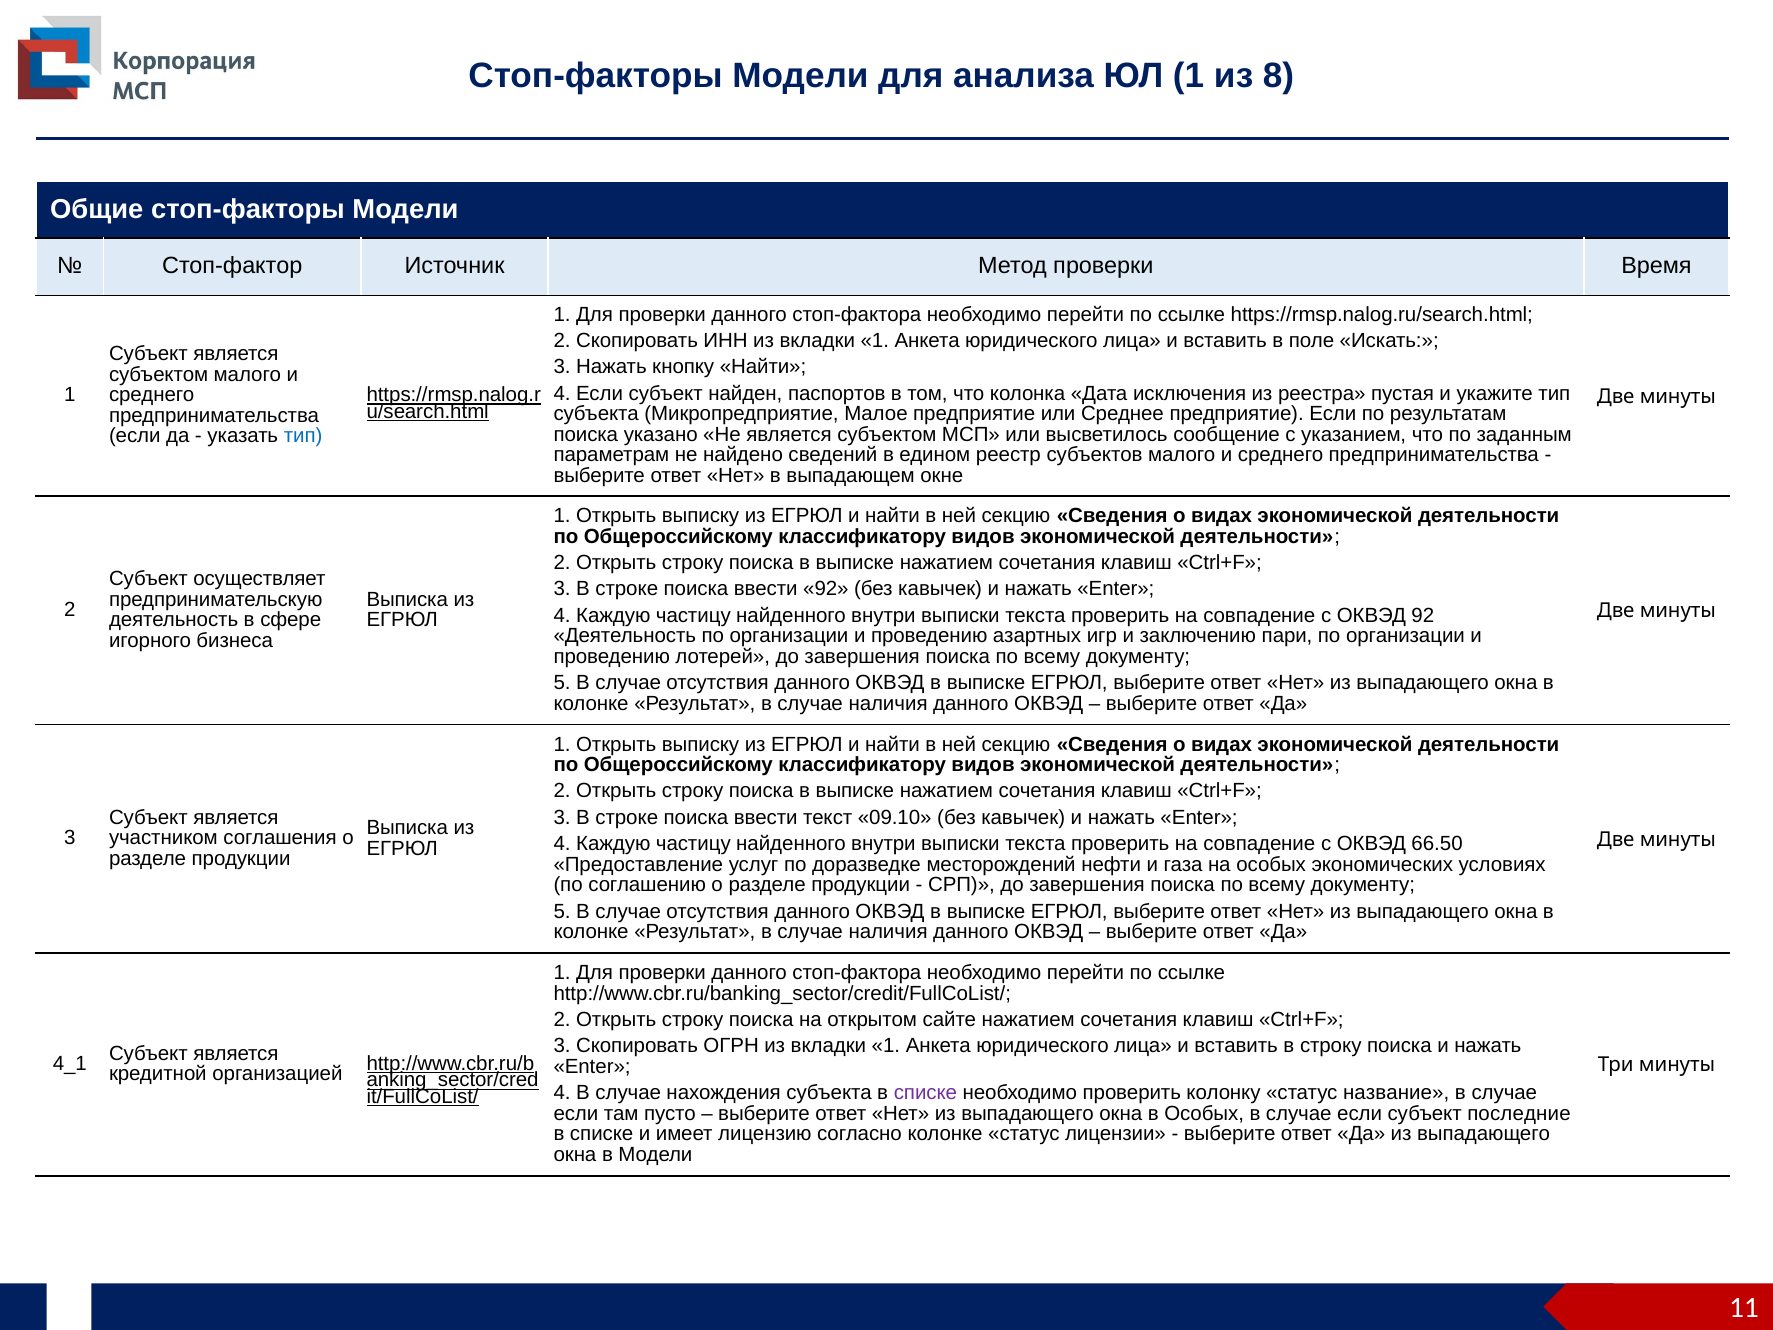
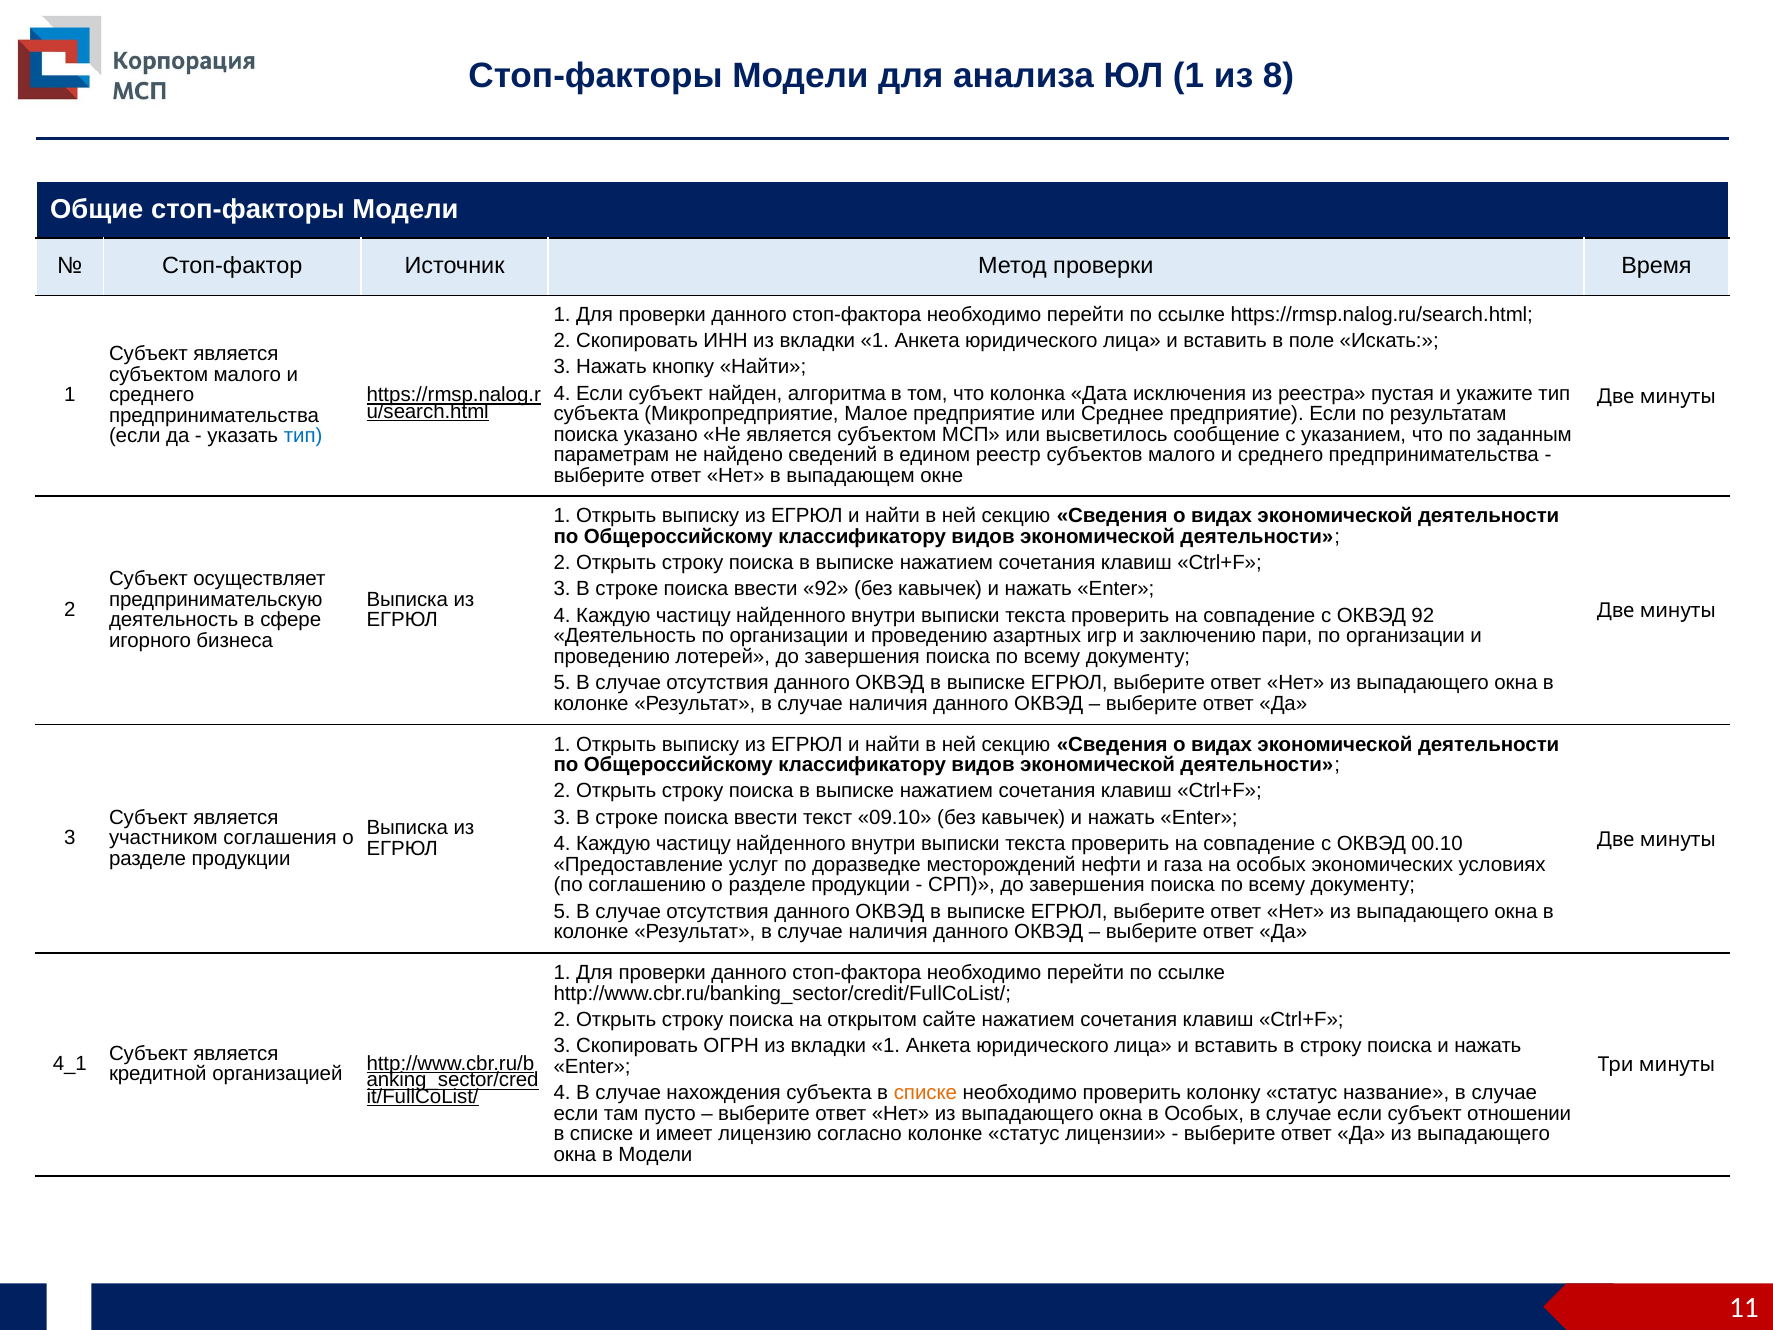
паспортов: паспортов -> алгоритма (837, 393)
66.50: 66.50 -> 00.10 (1437, 844)
списке colour: purple -> orange (925, 1093)
последние: последние -> отношении (1519, 1113)
